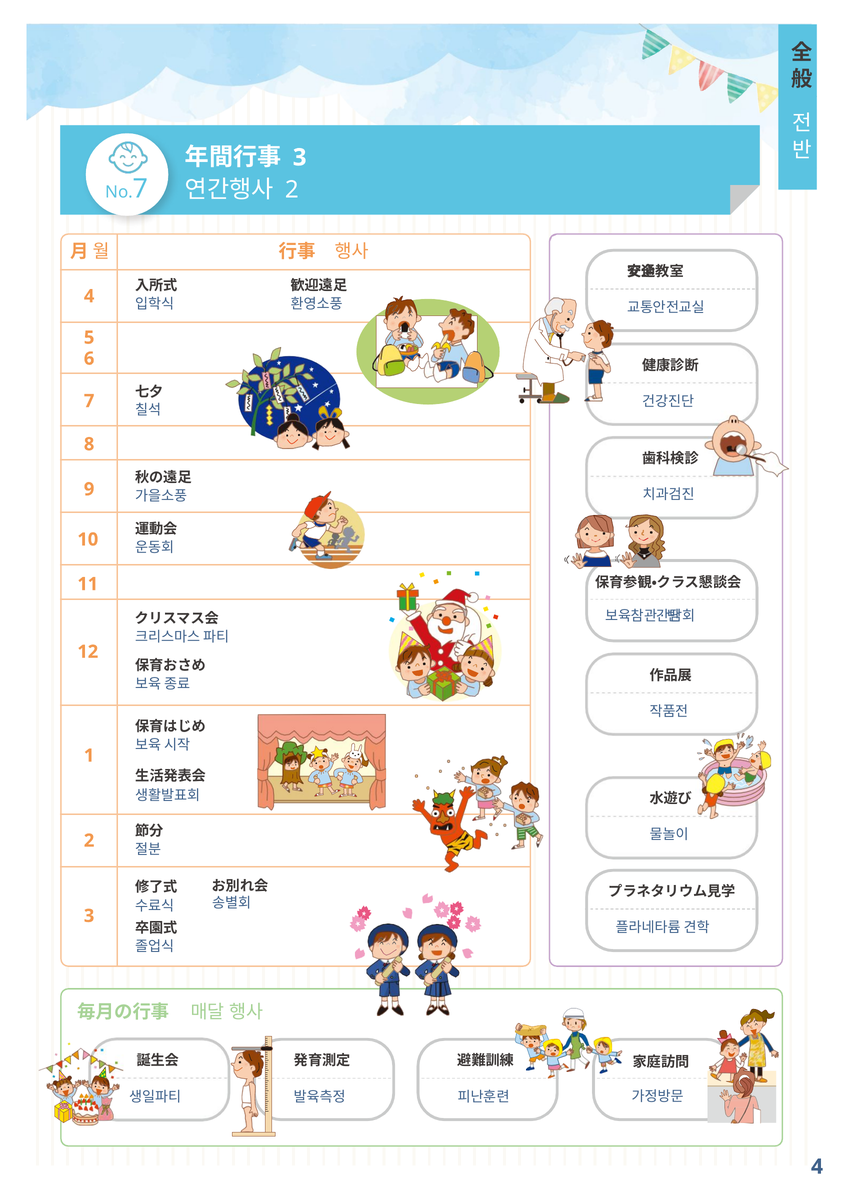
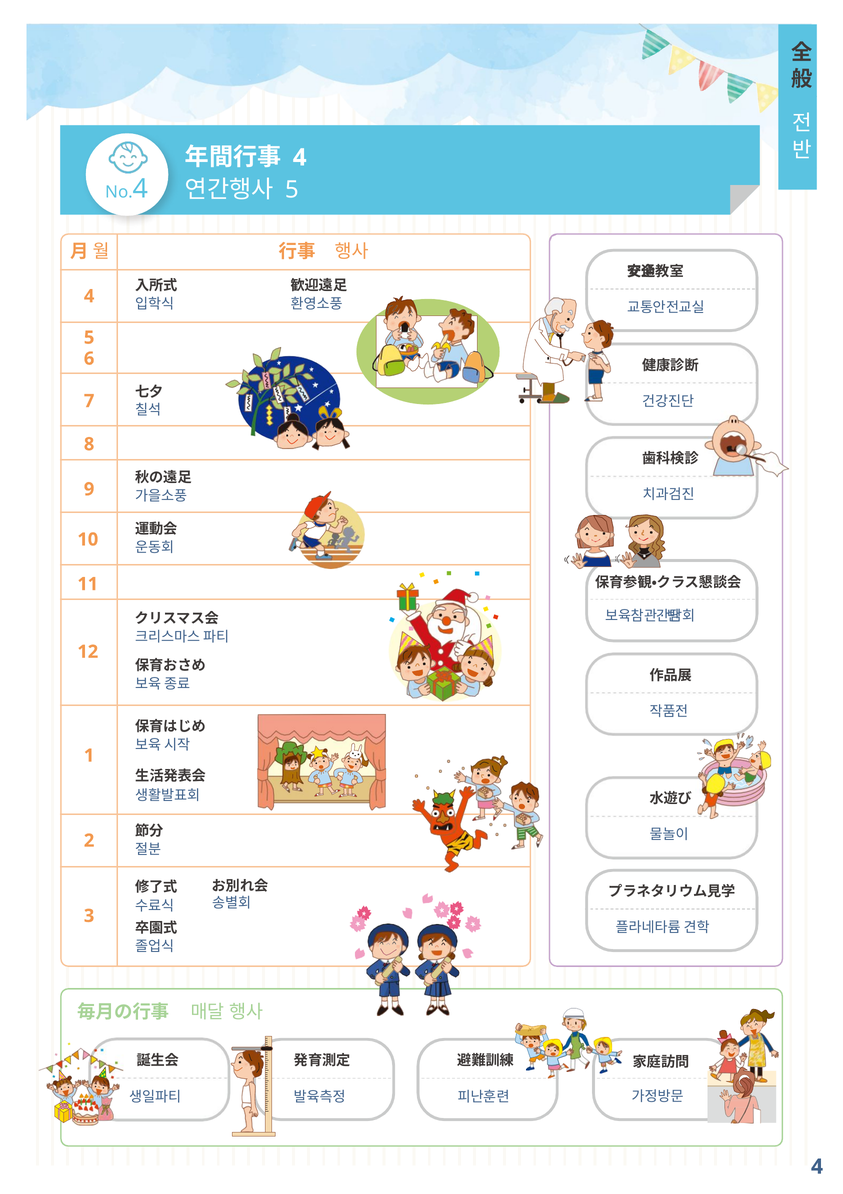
3: 3 -> 4 (300, 157)
2: 2 -> 5 (292, 190)
7: 7 -> 4 (141, 189)
